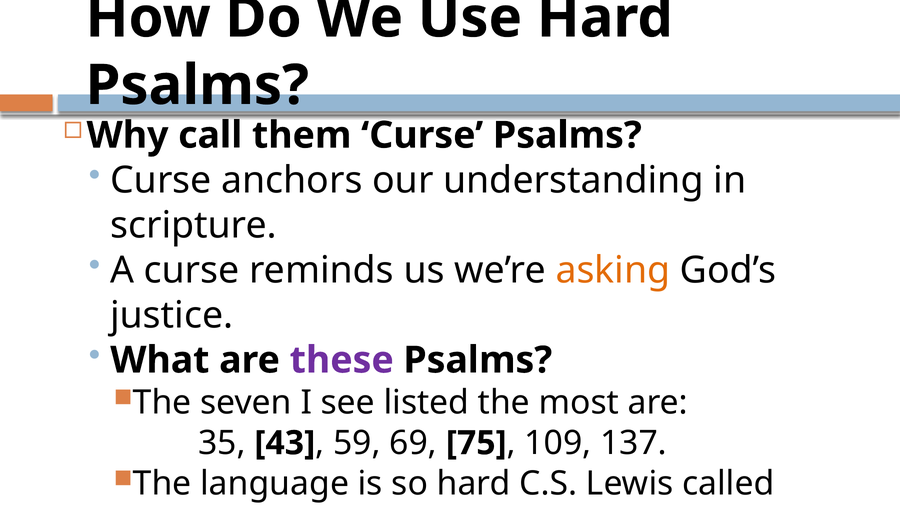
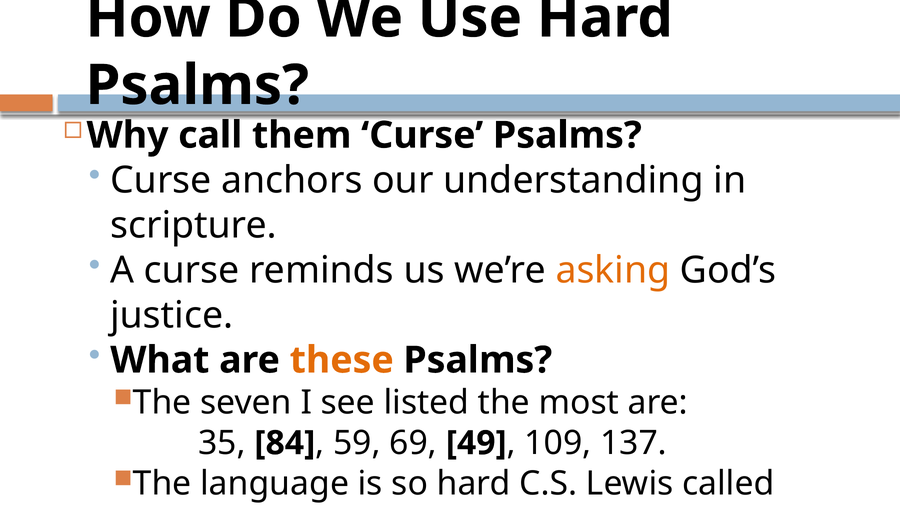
these colour: purple -> orange (342, 360)
43: 43 -> 84 (285, 443)
75: 75 -> 49 (476, 443)
